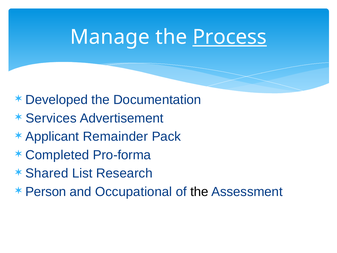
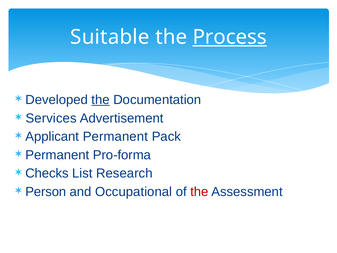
Manage: Manage -> Suitable (110, 37)
the underline: none -> present (101, 100)
Applicant Remainder: Remainder -> Permanent (115, 136)
Completed: Completed -> Permanent (57, 155)
Shared: Shared -> Checks (47, 173)
the colour: black -> red (199, 192)
